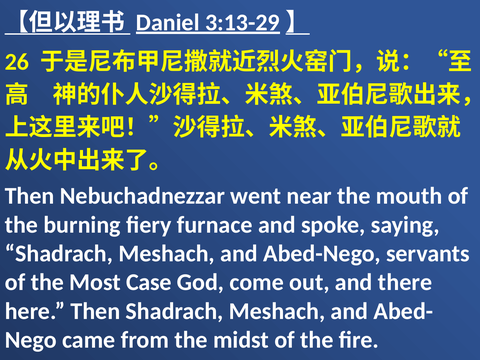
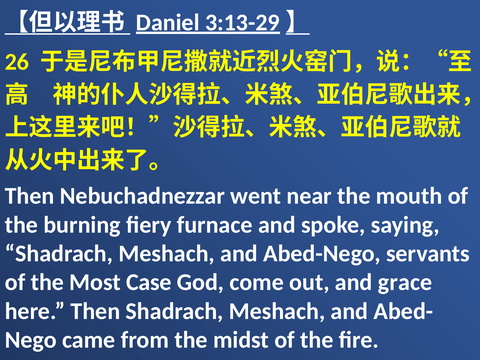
there: there -> grace (405, 282)
